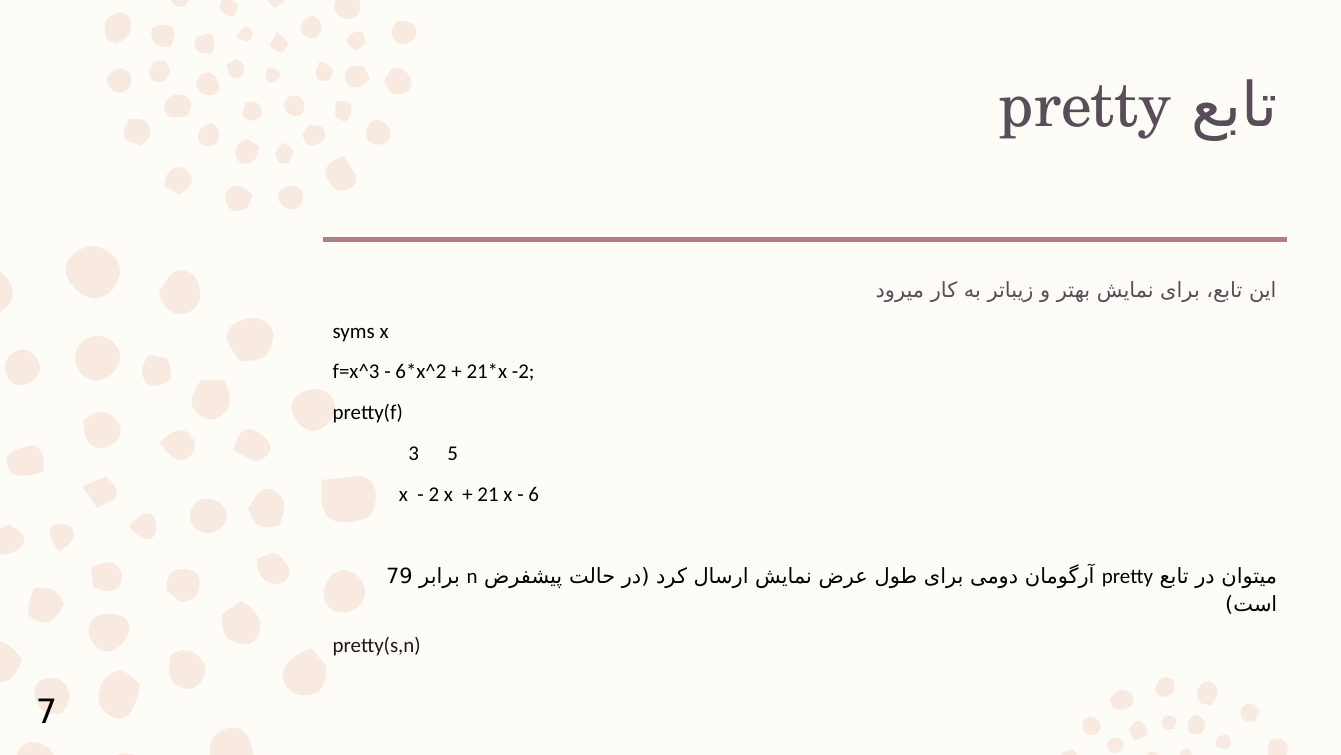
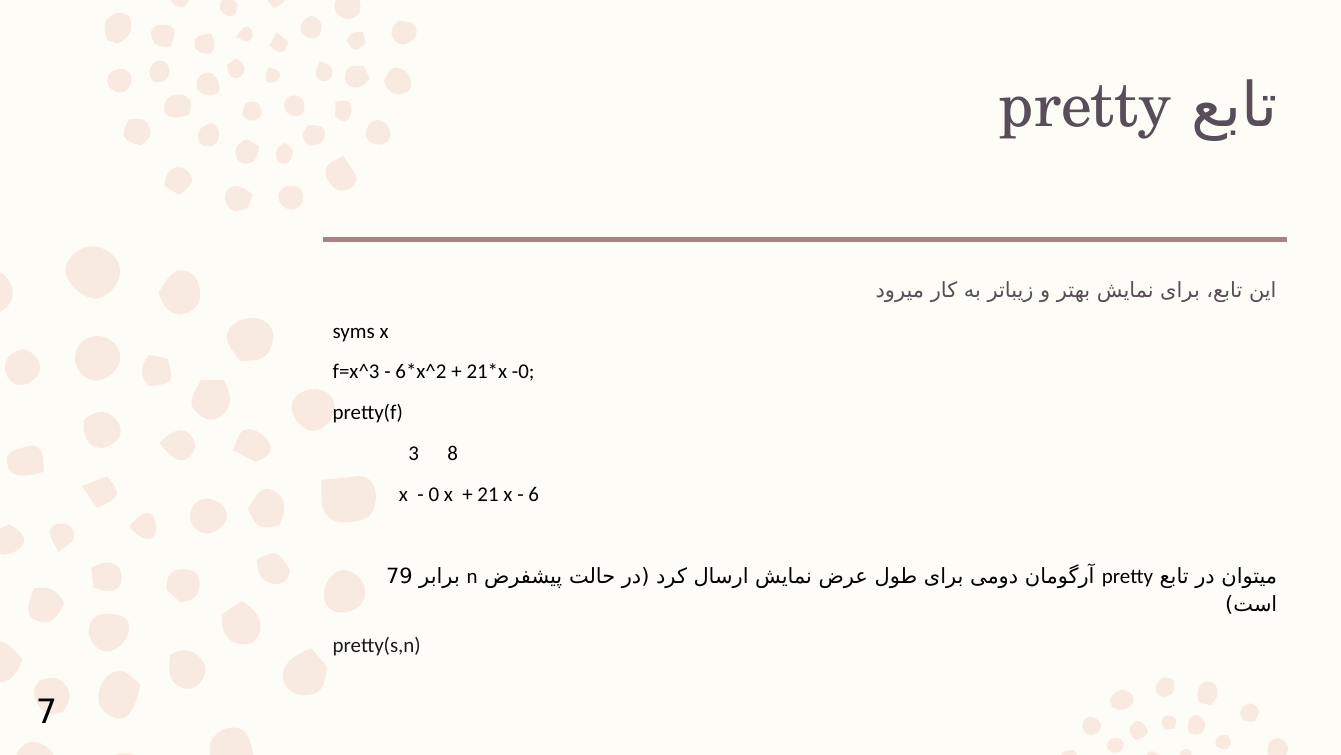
-2: -2 -> -0 (523, 372)
5: 5 -> 8 (453, 453)
2: 2 -> 0 (434, 494)
